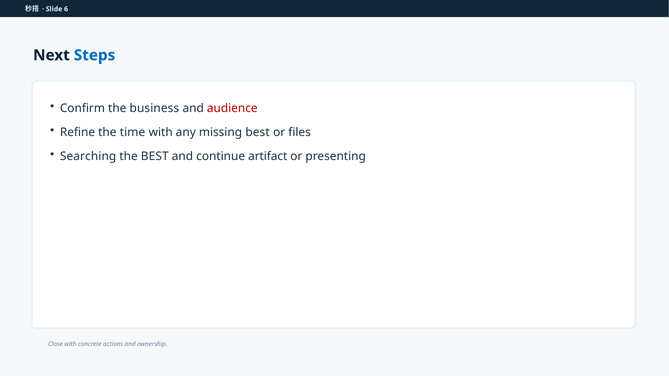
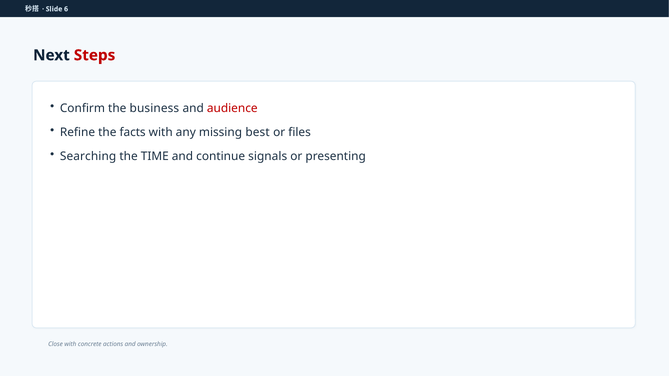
Steps colour: blue -> red (95, 55)
time: time -> facts (133, 132)
the BEST: BEST -> TIME (155, 156)
artifact: artifact -> signals (268, 156)
